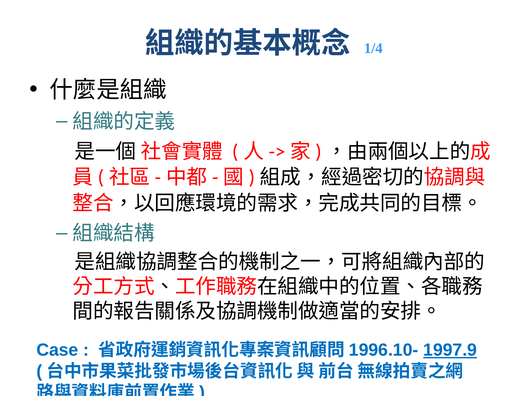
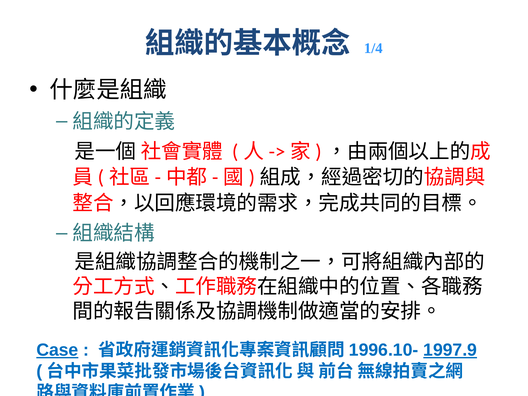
Case underline: none -> present (57, 350)
